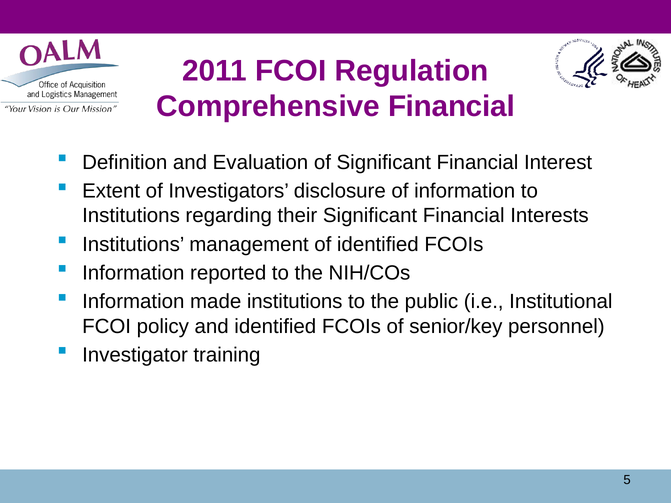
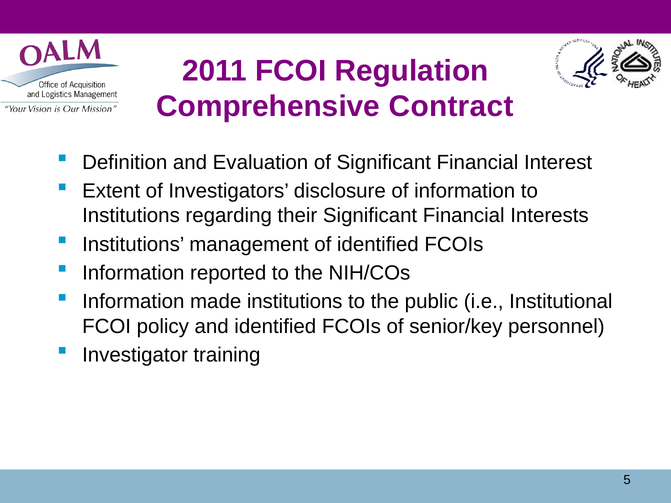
Comprehensive Financial: Financial -> Contract (451, 107)
